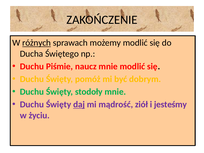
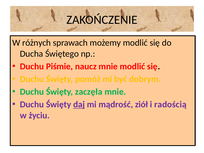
różnych underline: present -> none (37, 43)
stodoły: stodoły -> zaczęła (89, 92)
jesteśmy: jesteśmy -> radością (170, 104)
